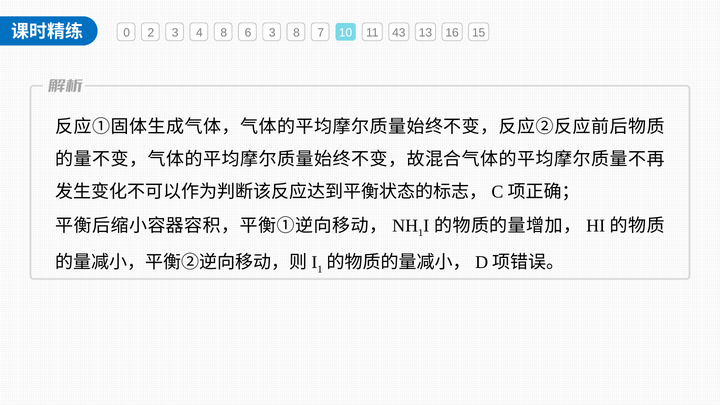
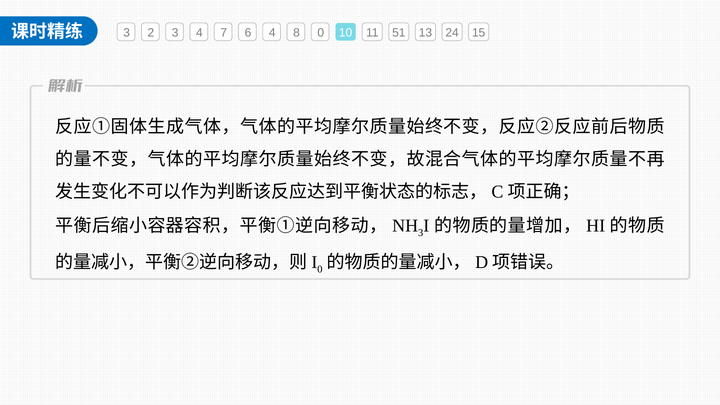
0: 0 -> 3 (127, 33)
4 8: 8 -> 7 (224, 33)
6 3: 3 -> 4 (272, 33)
8 7: 7 -> 0 (321, 33)
43: 43 -> 51 (399, 33)
16: 16 -> 24 (452, 33)
1: 1 -> 3 (421, 233)
1: 1 -> 0 (320, 270)
